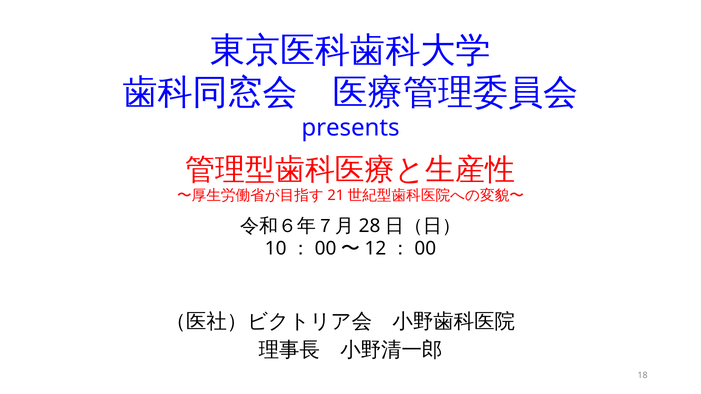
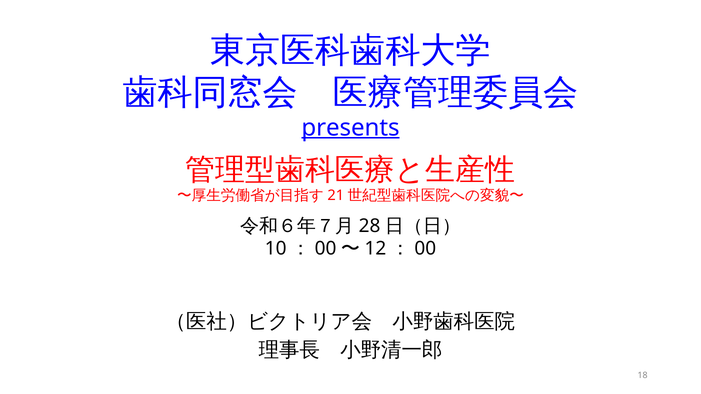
presents underline: none -> present (350, 128)
